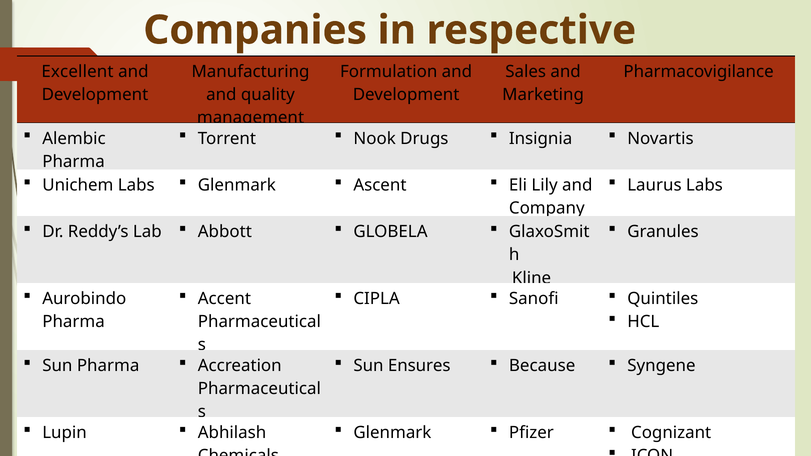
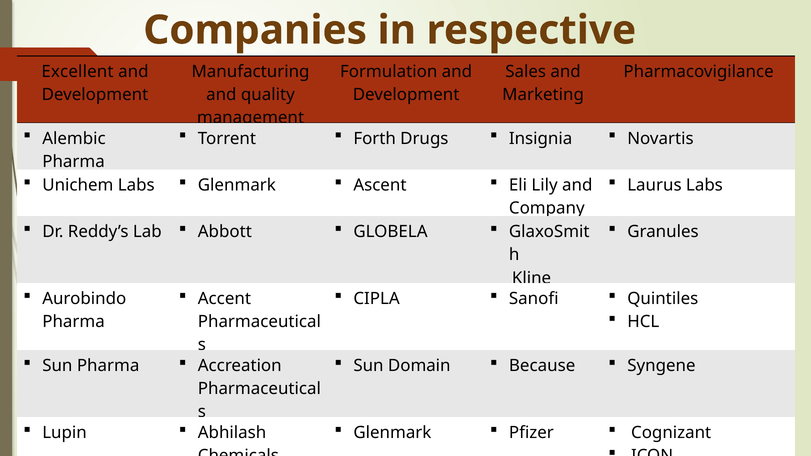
Nook: Nook -> Forth (375, 139)
Ensures: Ensures -> Domain (419, 366)
